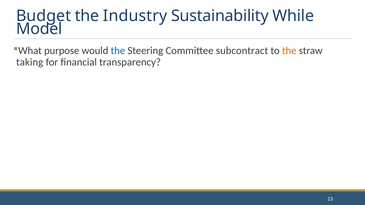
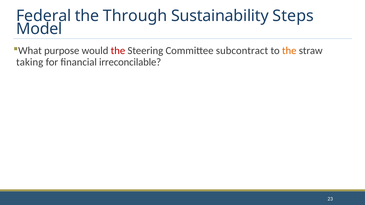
Budget: Budget -> Federal (44, 16)
Industry: Industry -> Through (135, 16)
While: While -> Steps (293, 16)
the colour: blue -> red (118, 51)
transparency: transparency -> irreconcilable (130, 62)
